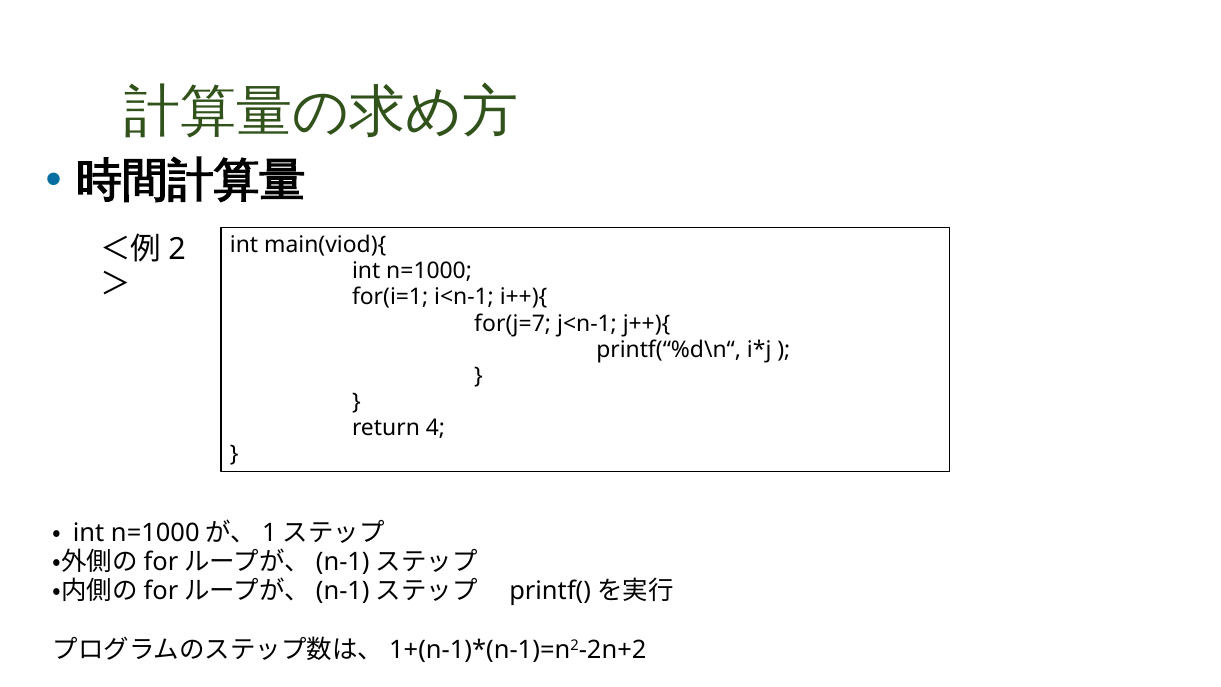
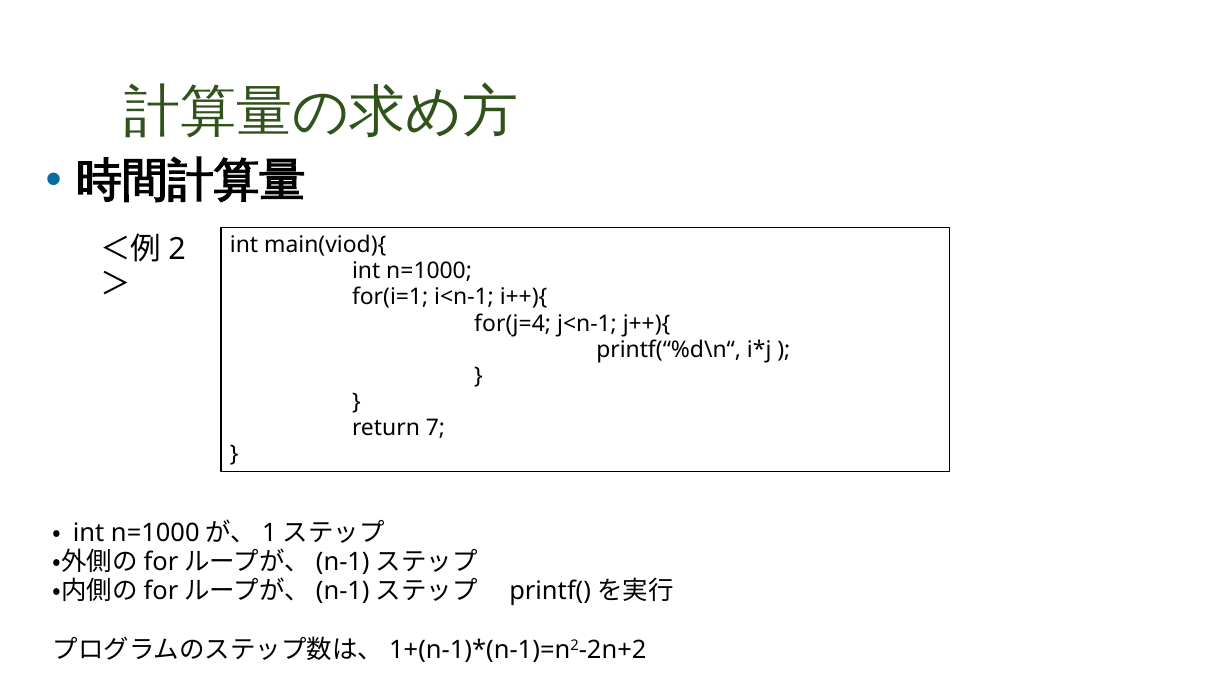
for(j=7: for(j=7 -> for(j=4 (513, 324)
4: 4 -> 7 (435, 428)
